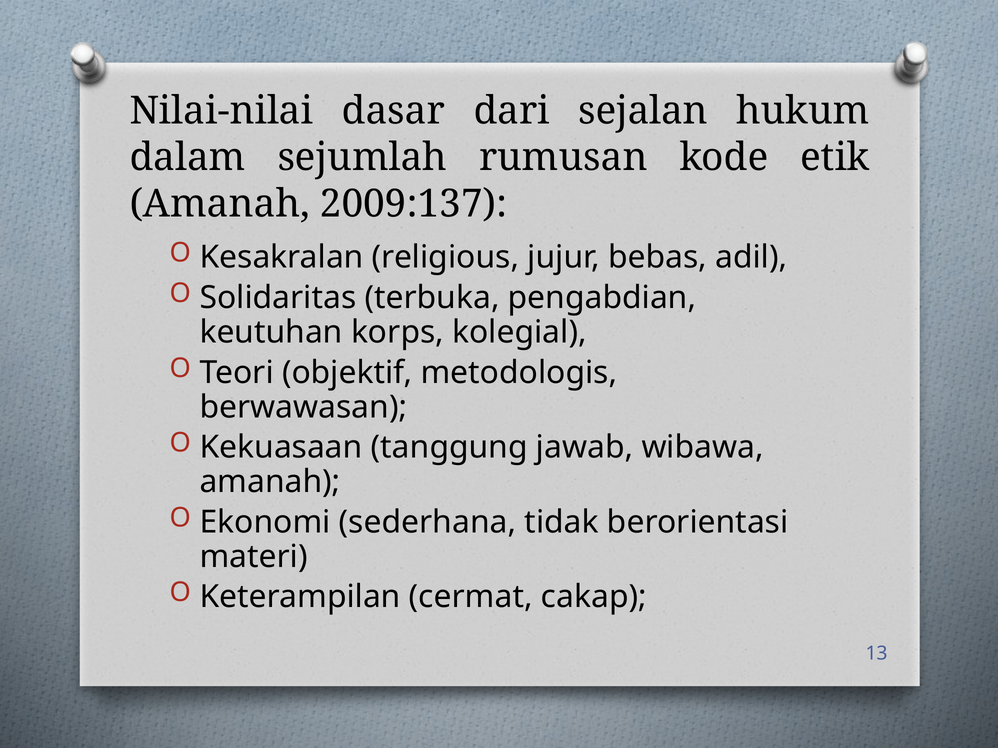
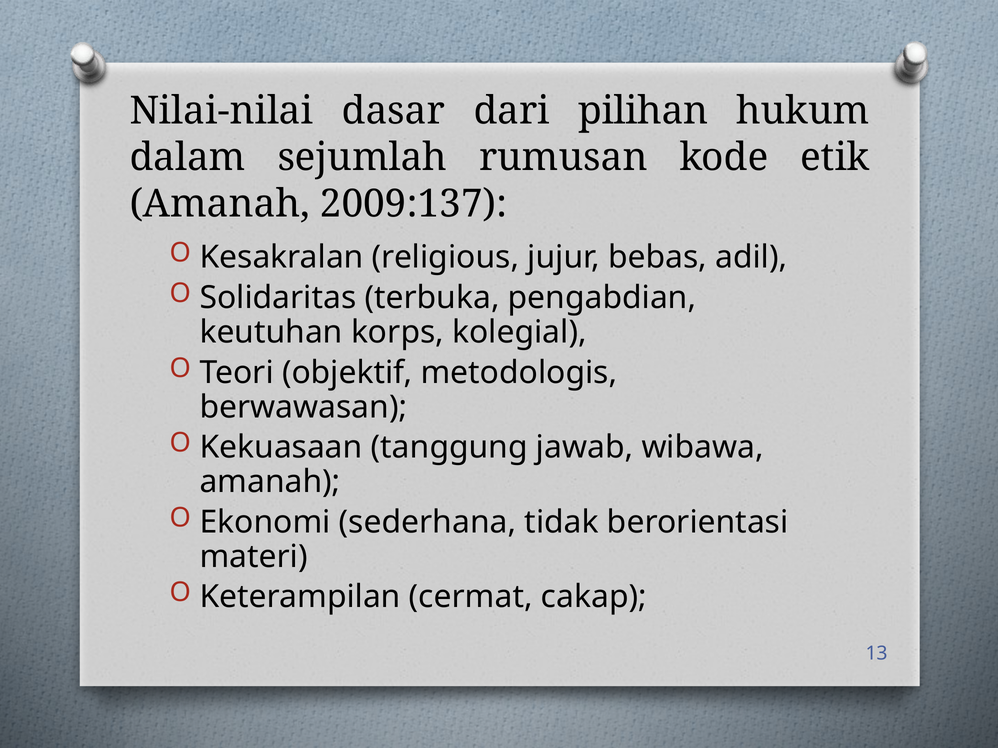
sejalan: sejalan -> pilihan (643, 111)
